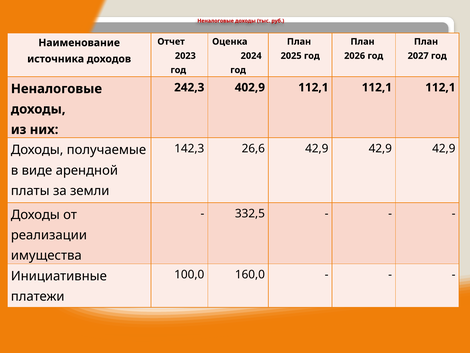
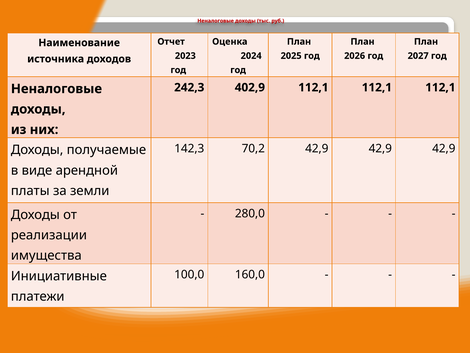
26,6: 26,6 -> 70,2 (253, 148)
332,5: 332,5 -> 280,0 (250, 213)
